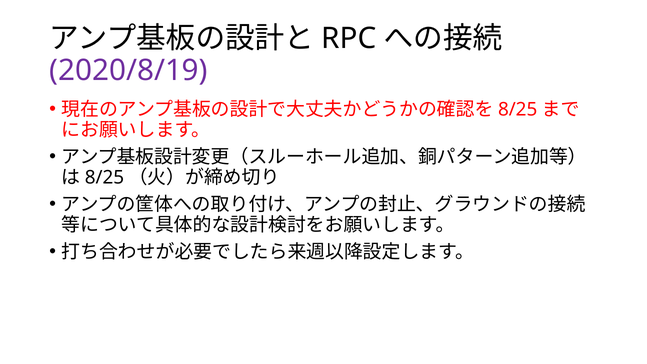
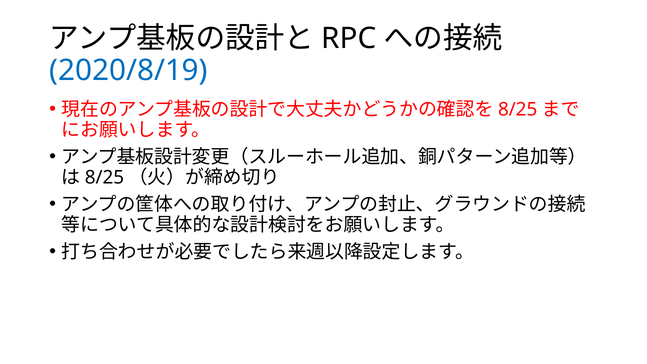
2020/8/19 colour: purple -> blue (129, 70)
